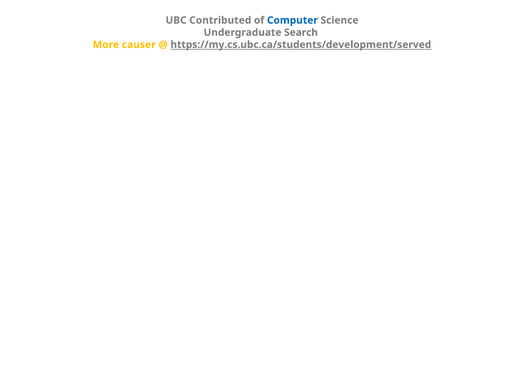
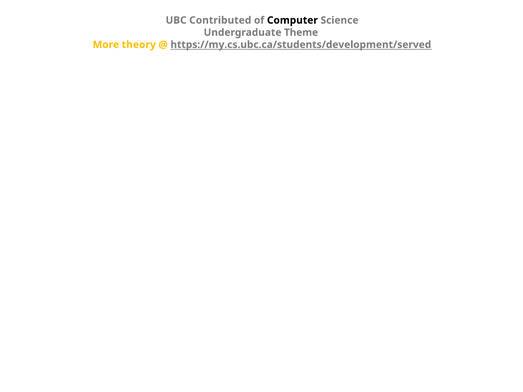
Computer colour: blue -> black (292, 20)
Search: Search -> Theme (301, 32)
causer: causer -> theory (139, 45)
